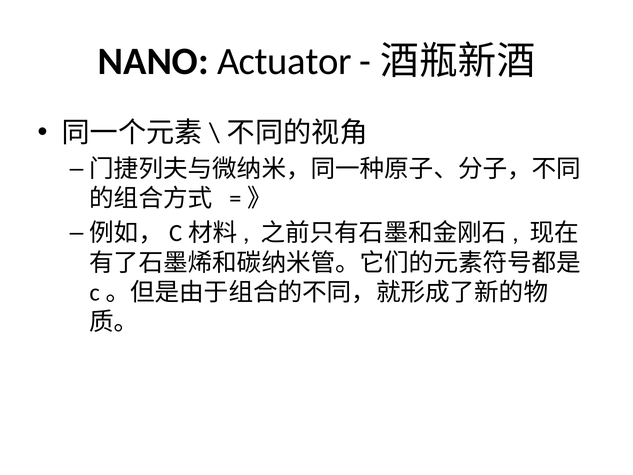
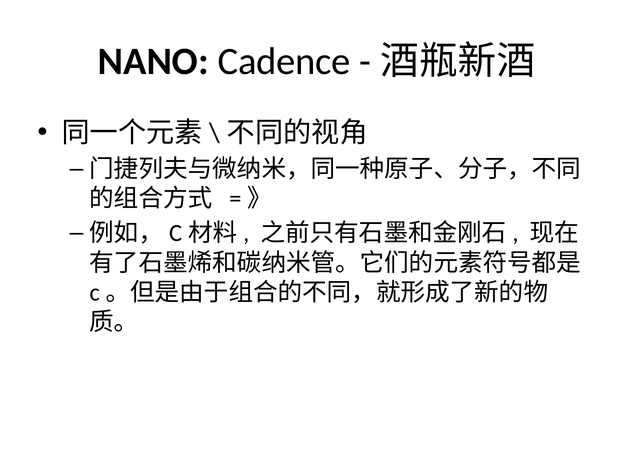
Actuator: Actuator -> Cadence (284, 61)
